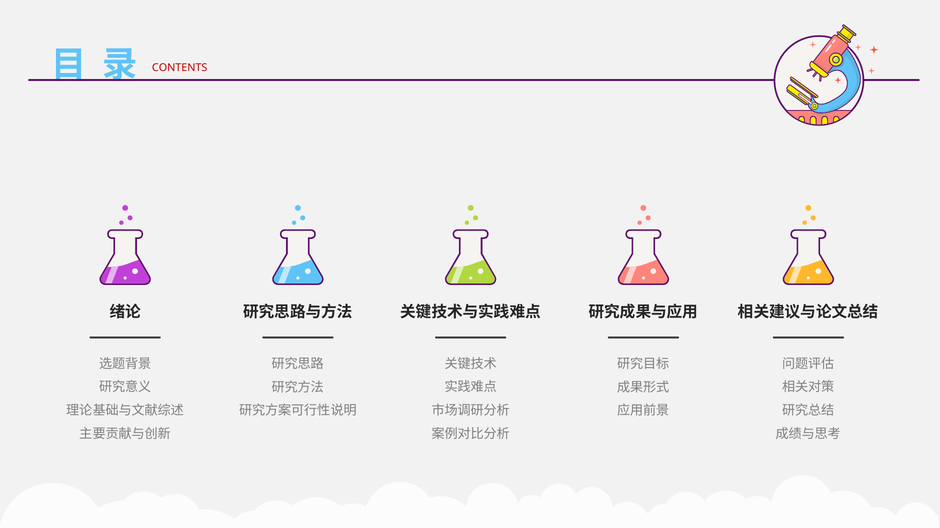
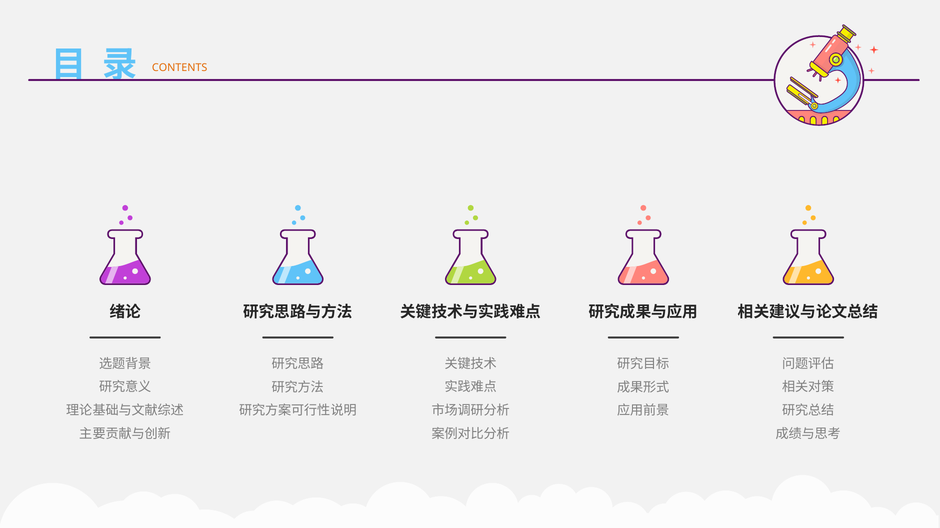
CONTENTS colour: red -> orange (180, 68)
